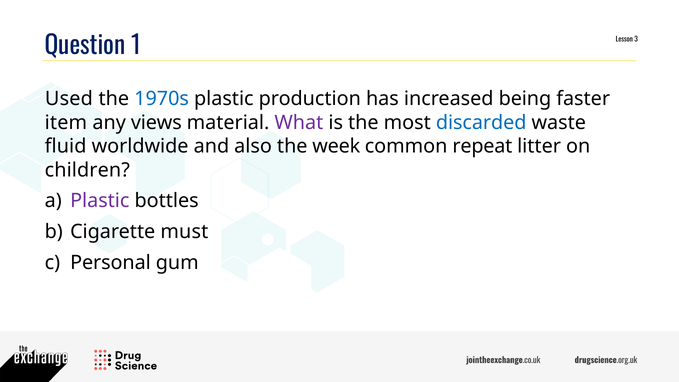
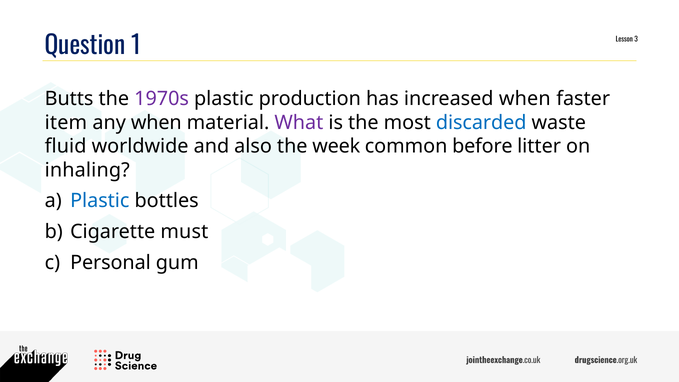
Used: Used -> Butts (69, 99)
1970s colour: blue -> purple (162, 99)
increased being: being -> when (525, 99)
any views: views -> when (156, 122)
repeat: repeat -> before (482, 146)
children: children -> inhaling (87, 170)
Plastic colour: purple -> blue (100, 201)
